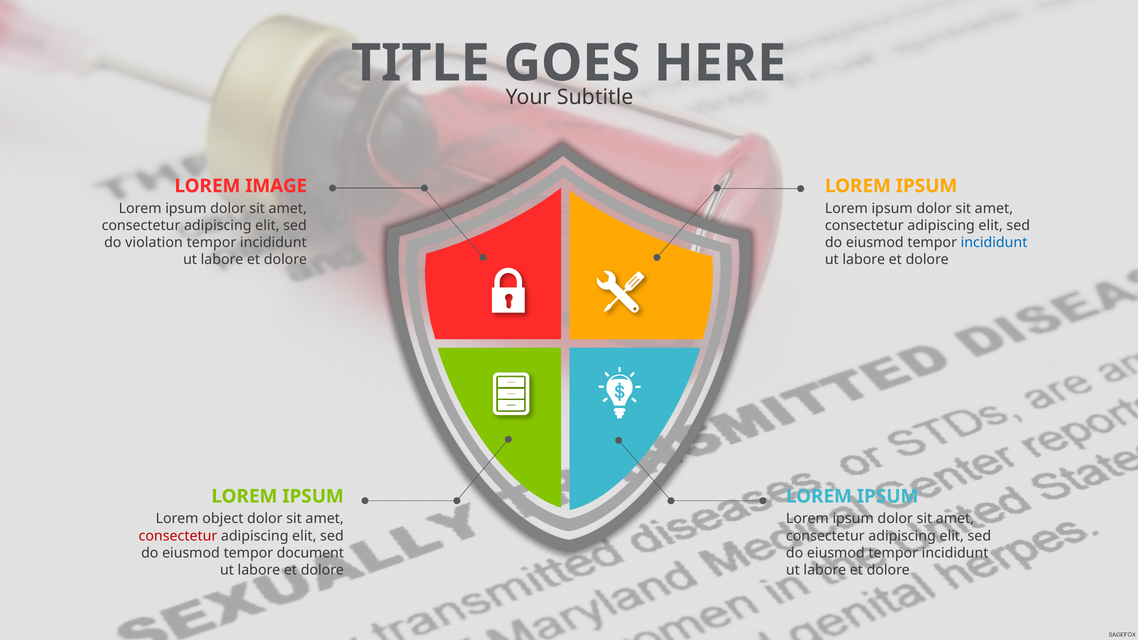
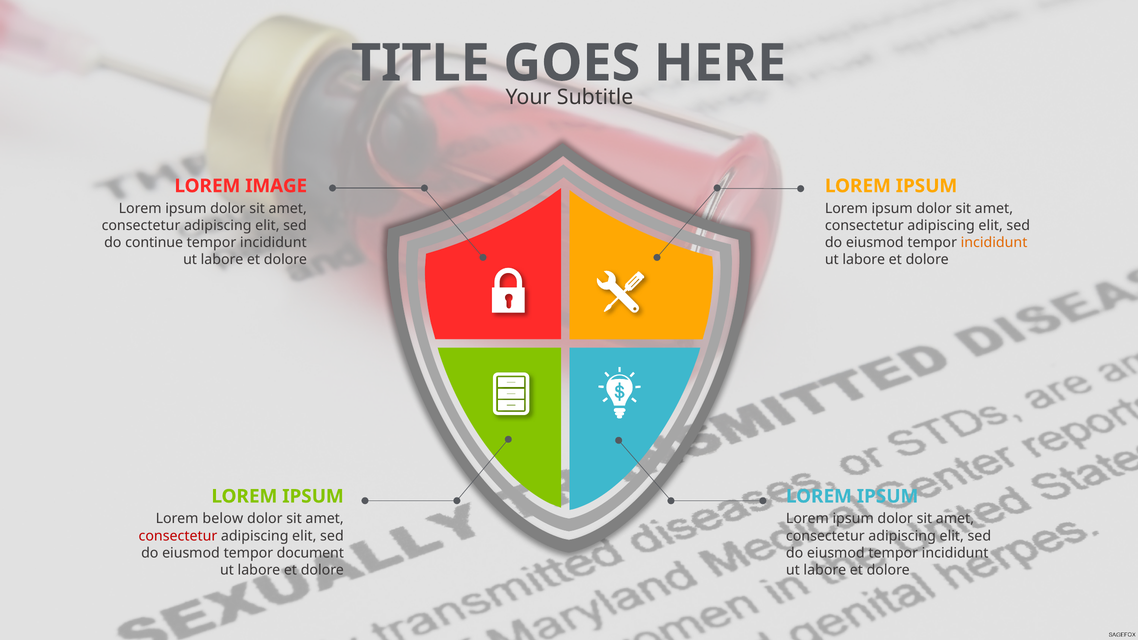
violation: violation -> continue (154, 243)
incididunt colour: blue -> orange (994, 243)
object: object -> below (223, 519)
